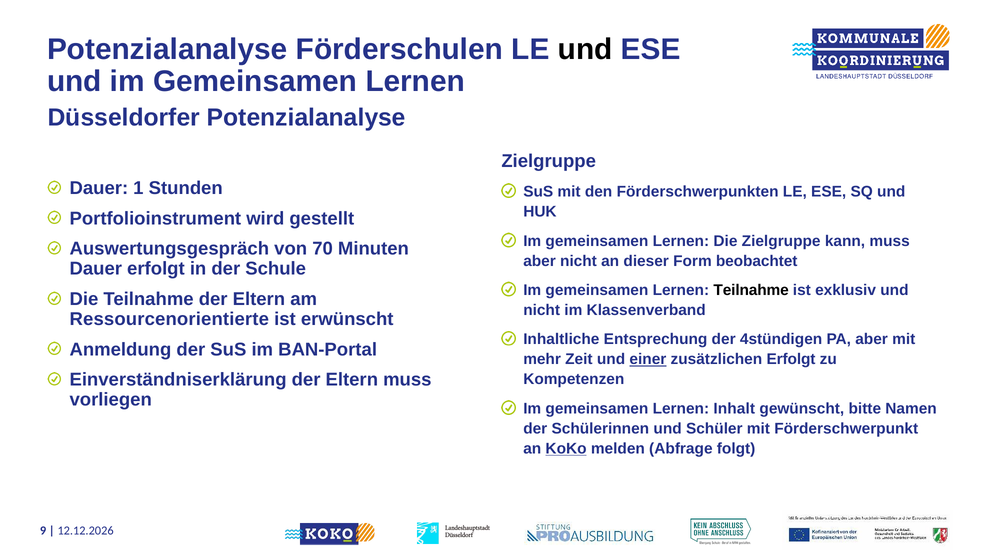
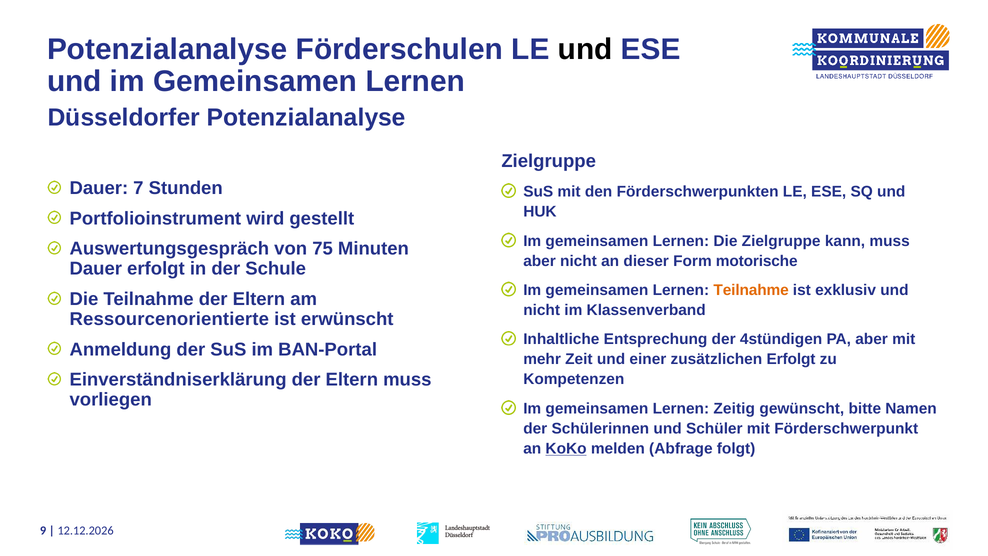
1: 1 -> 7 (138, 188)
70: 70 -> 75 (323, 249)
beobachtet: beobachtet -> motorische (757, 261)
Teilnahme colour: black -> orange (751, 290)
einer underline: present -> none (648, 359)
Inhalt: Inhalt -> Zeitig (734, 408)
